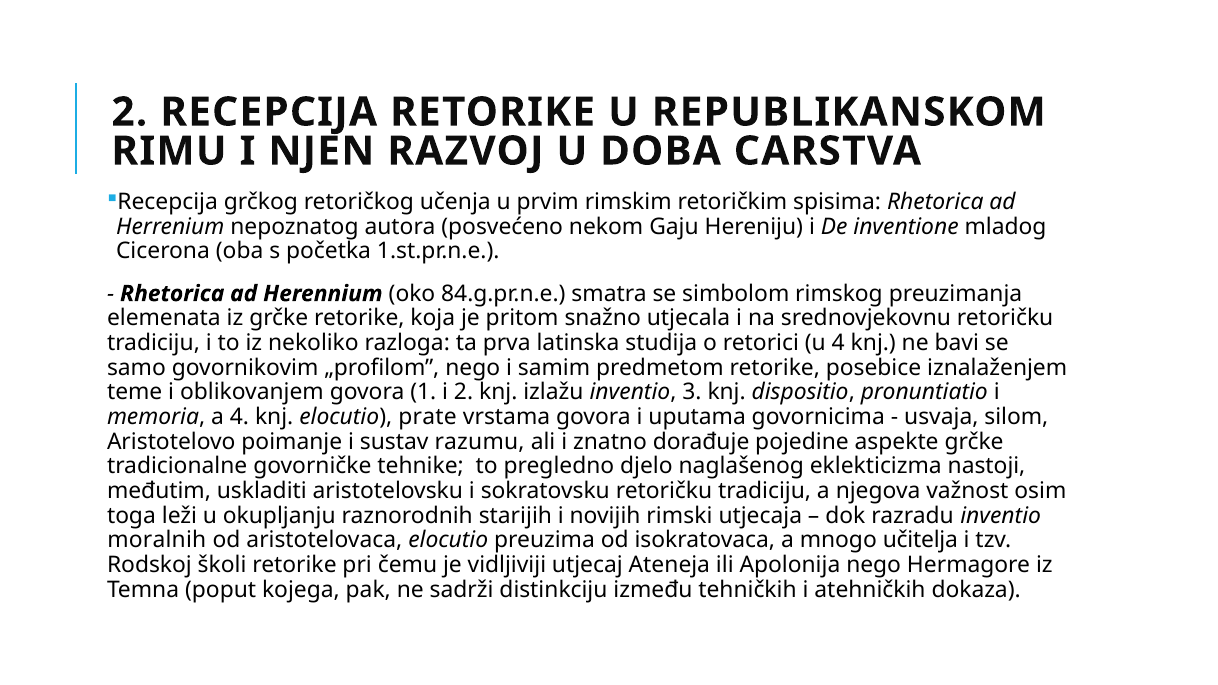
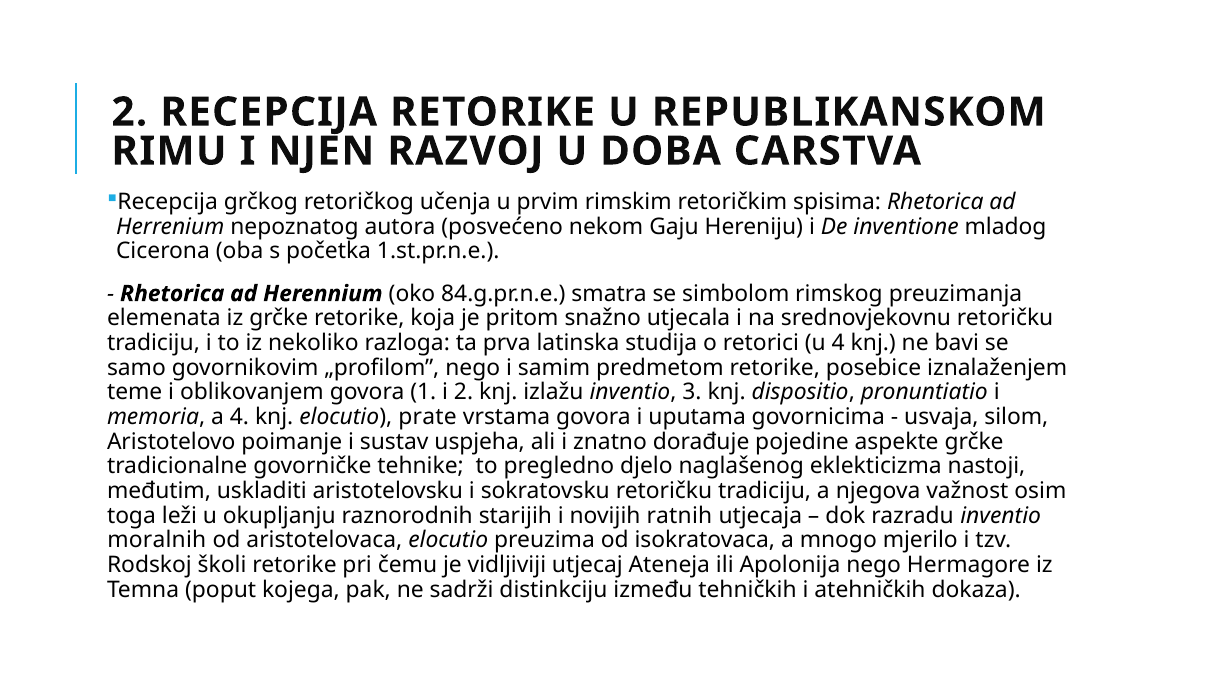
razumu: razumu -> uspjeha (480, 442)
rimski: rimski -> ratnih (679, 516)
učitelja: učitelja -> mjerilo (920, 540)
